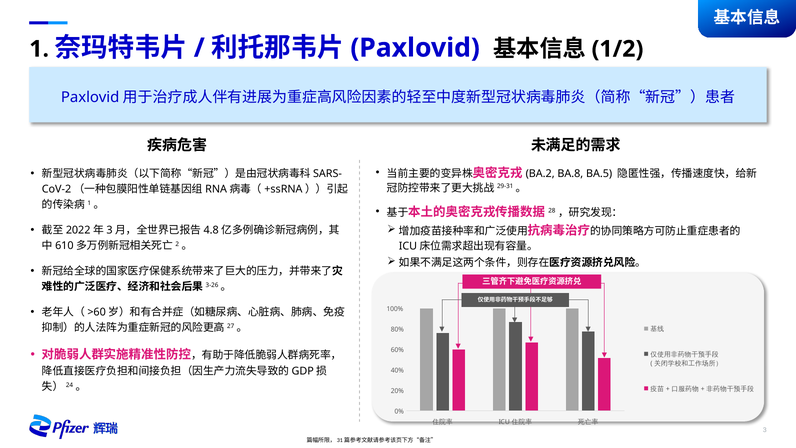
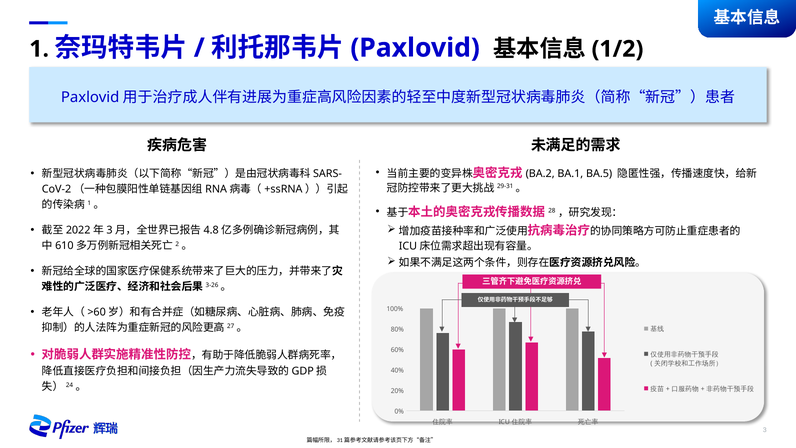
BA.8: BA.8 -> BA.1 (570, 173)
